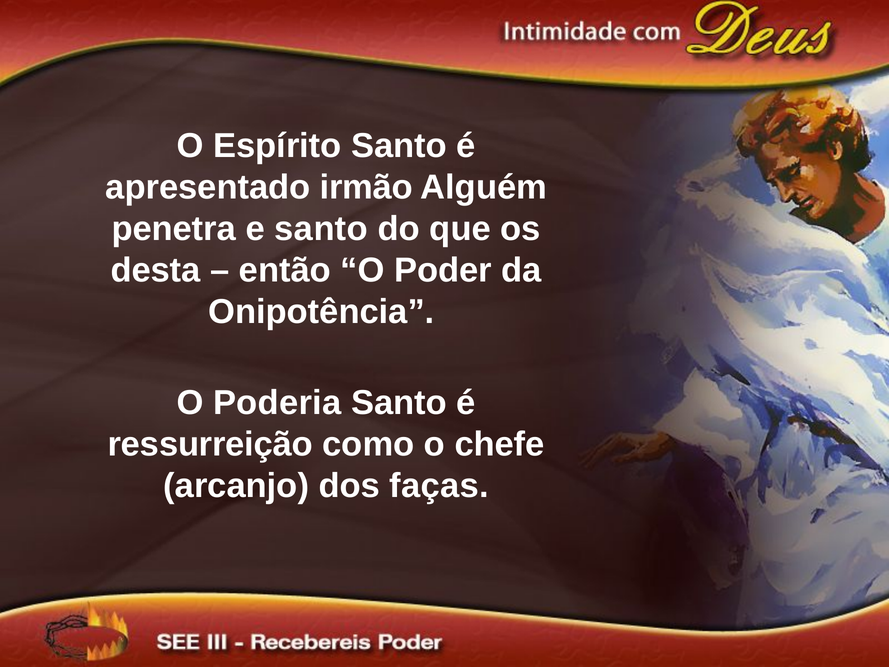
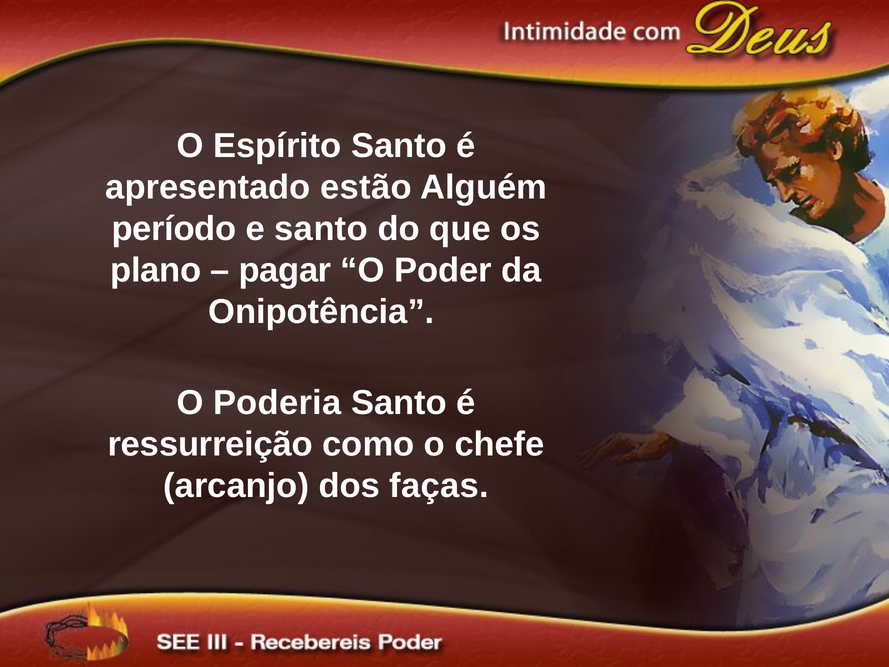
irmão: irmão -> estão (366, 187)
penetra: penetra -> período (174, 229)
desta: desta -> plano (156, 270)
então: então -> pagar (285, 270)
